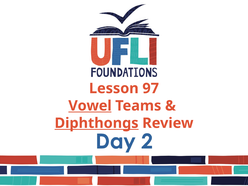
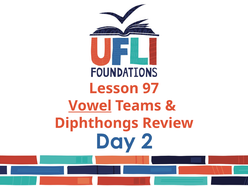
Diphthongs underline: present -> none (97, 123)
